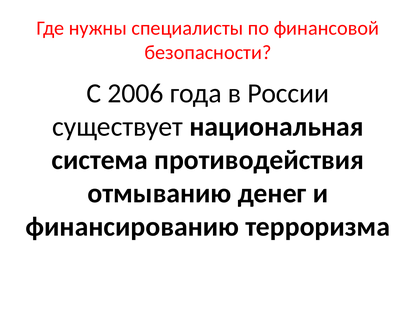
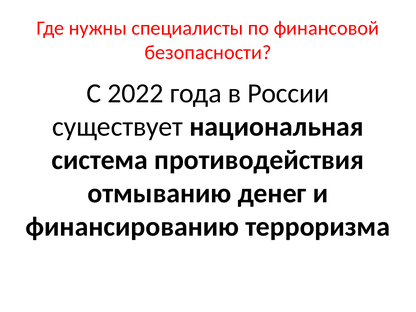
2006: 2006 -> 2022 (136, 93)
